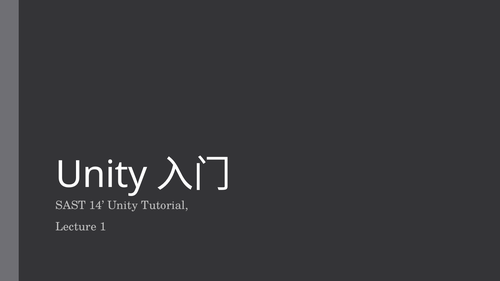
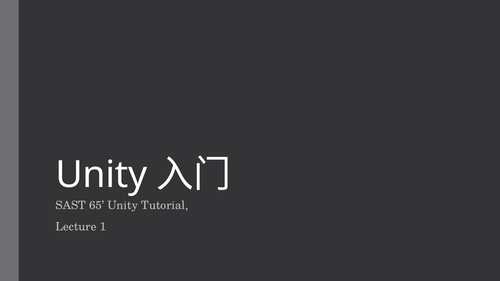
14: 14 -> 65 (97, 205)
